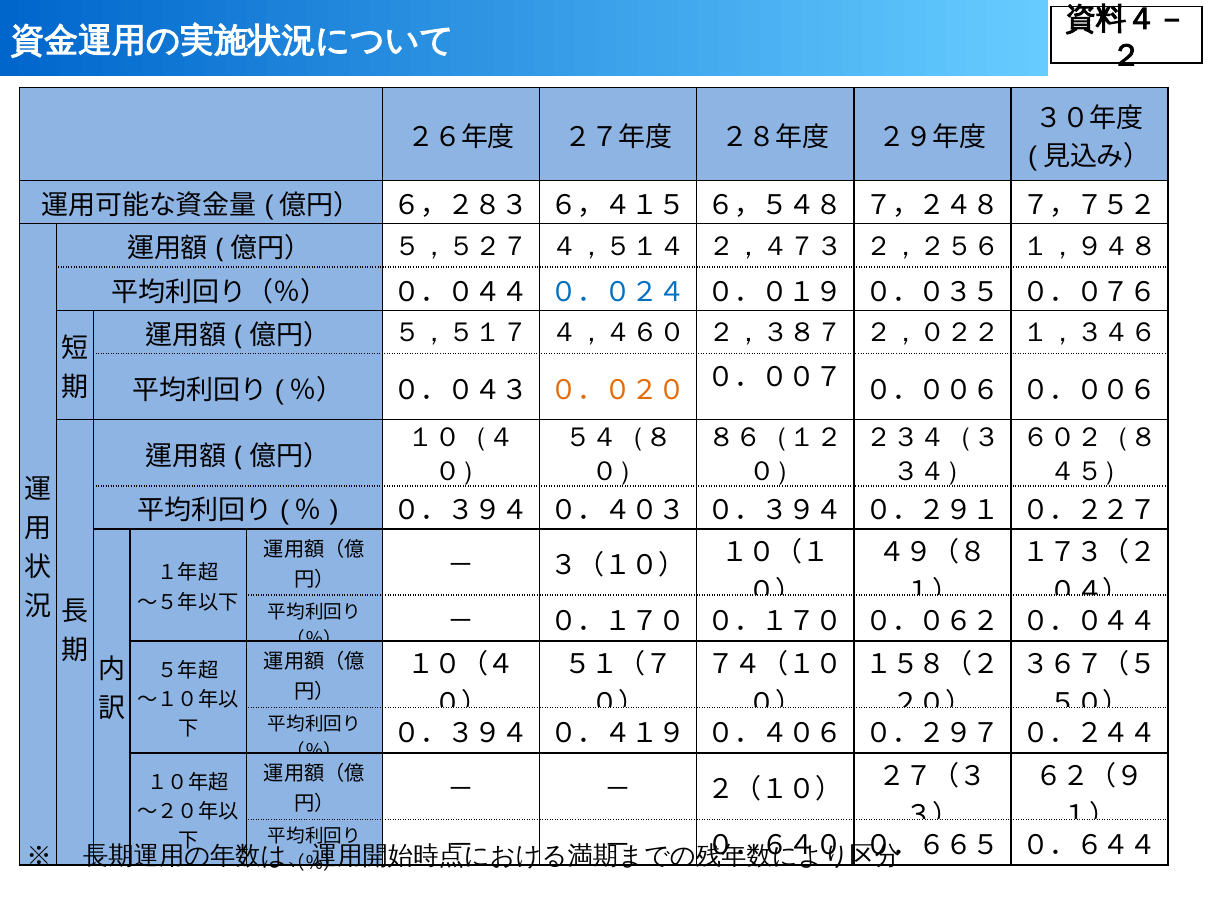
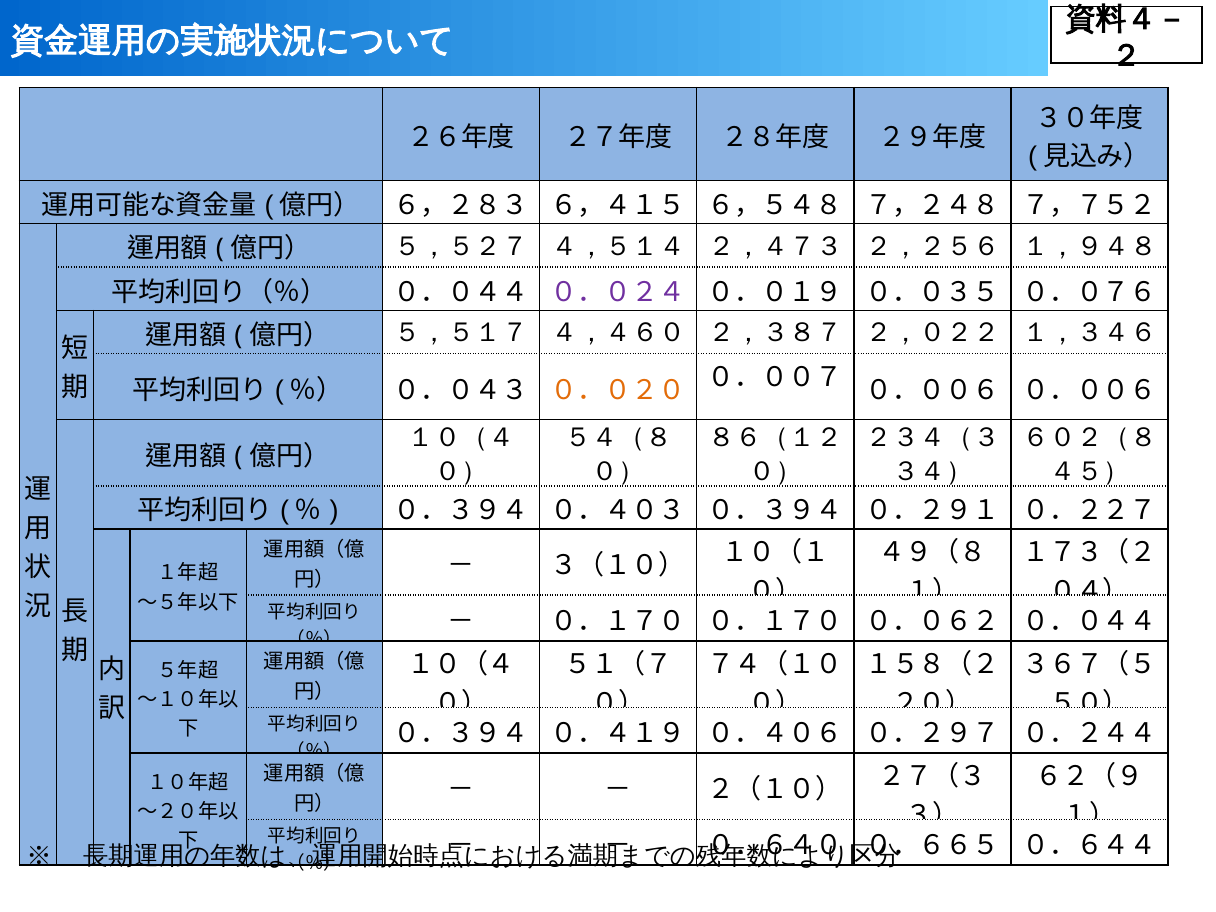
０．０２４ colour: blue -> purple (618, 292)
